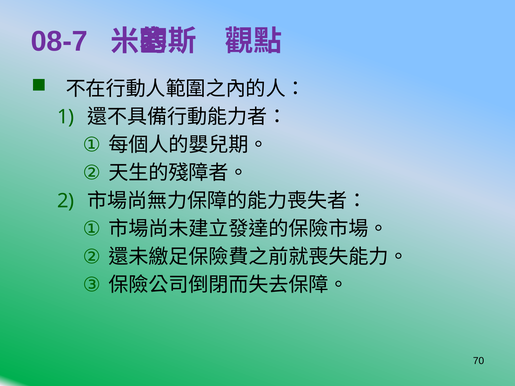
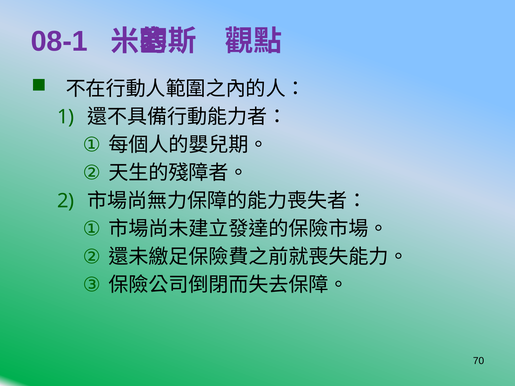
08-7: 08-7 -> 08-1 (59, 42)
